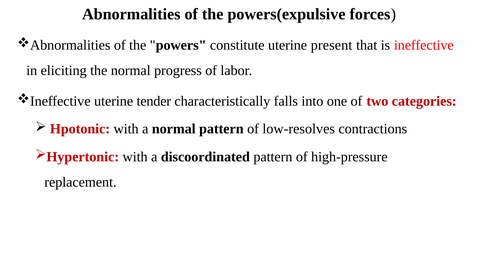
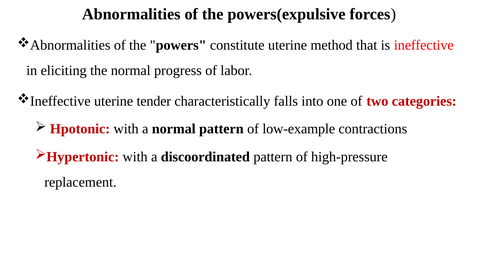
present: present -> method (332, 45)
low-resolves: low-resolves -> low-example (299, 129)
